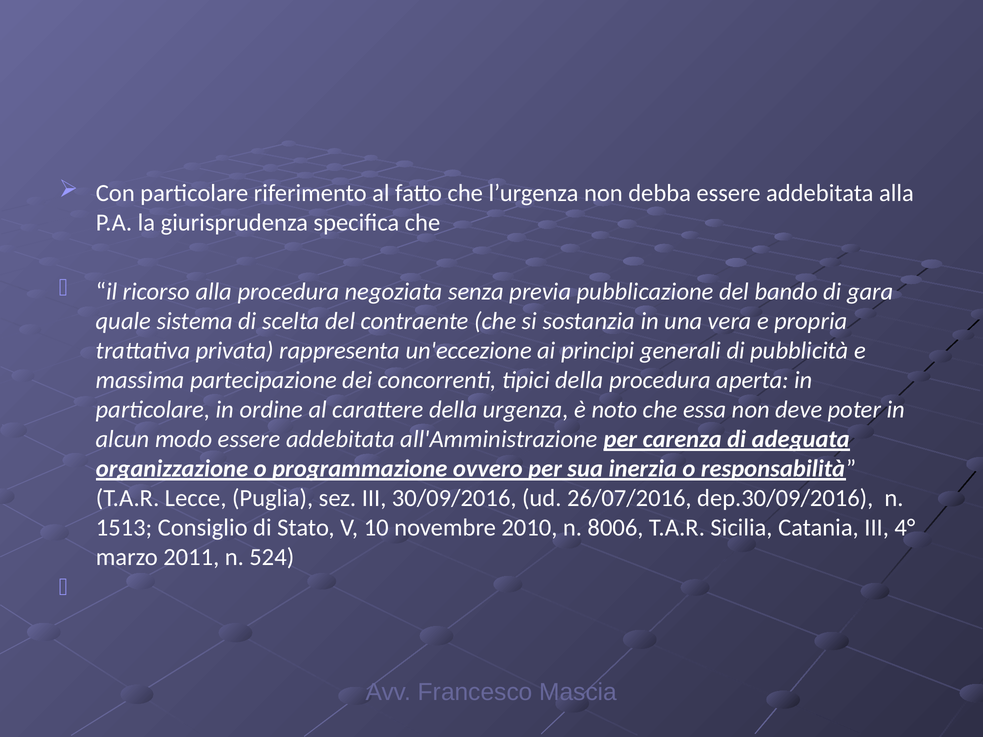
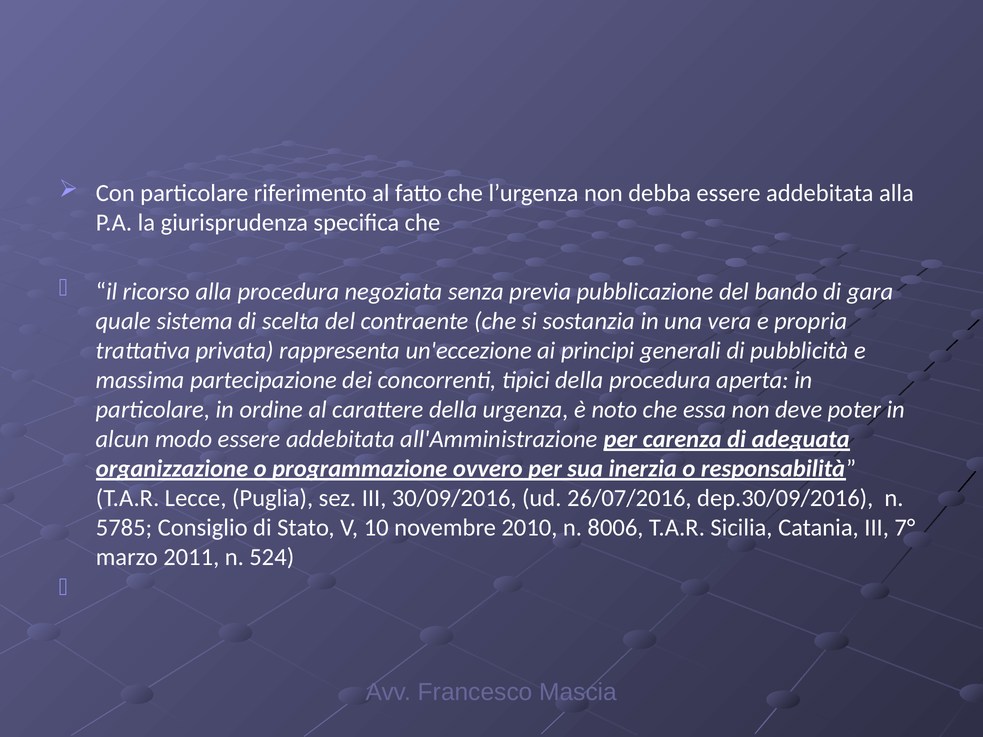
1513: 1513 -> 5785 (124, 528)
4°: 4° -> 7° (905, 528)
